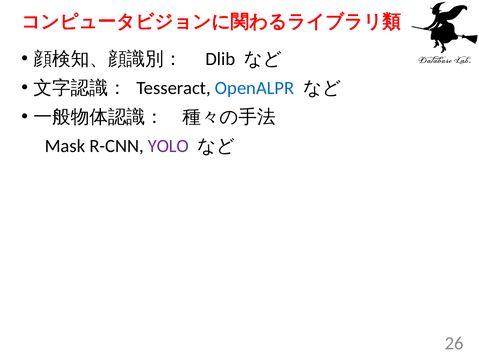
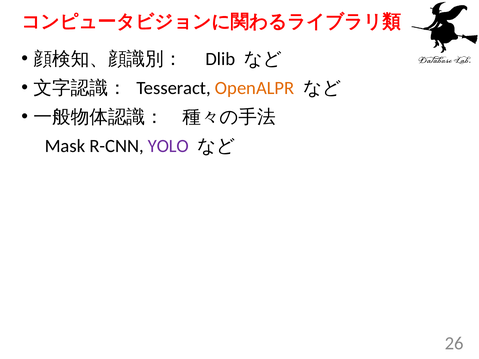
OpenALPR colour: blue -> orange (255, 88)
